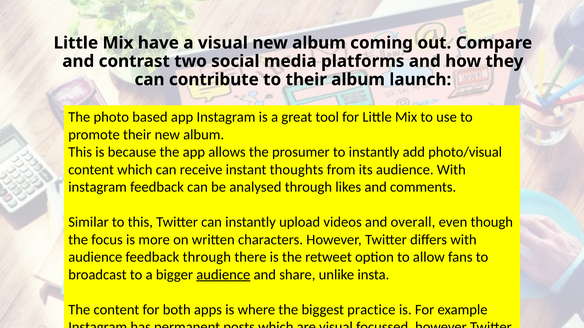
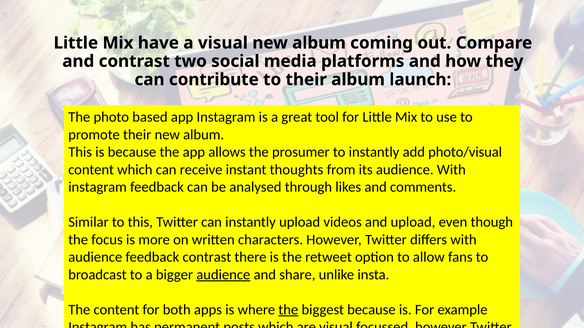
and overall: overall -> upload (413, 222)
feedback through: through -> contrast (207, 258)
the underline: none -> present (288, 310)
biggest practice: practice -> because (371, 310)
